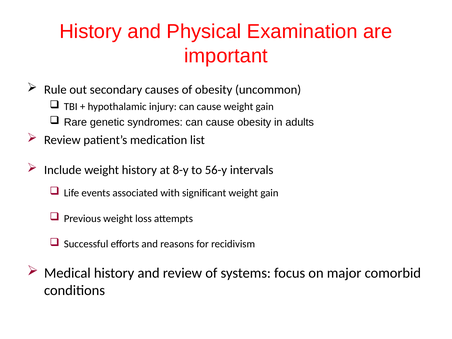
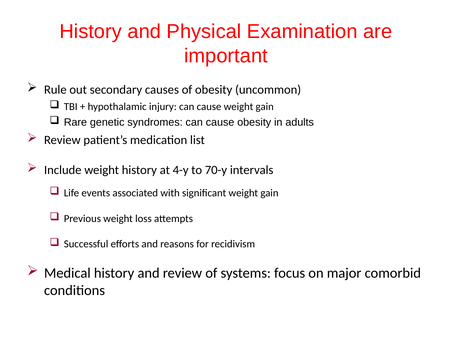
8-y: 8-y -> 4-y (181, 170)
56-y: 56-y -> 70-y (216, 170)
